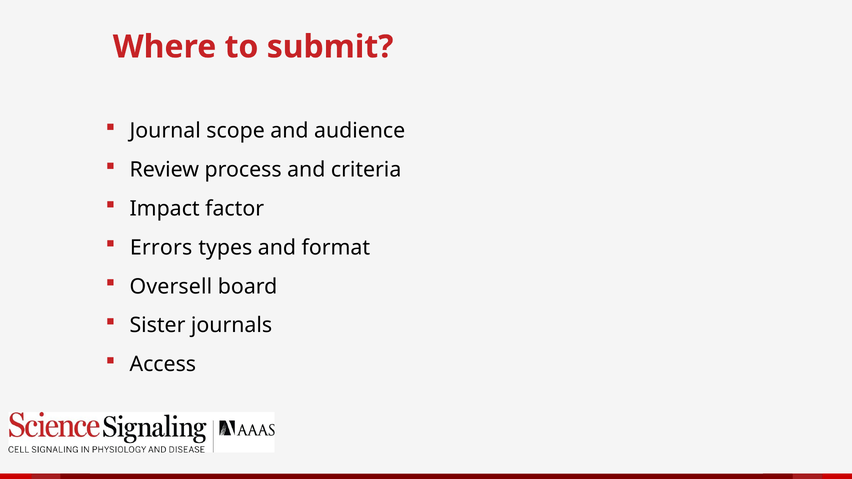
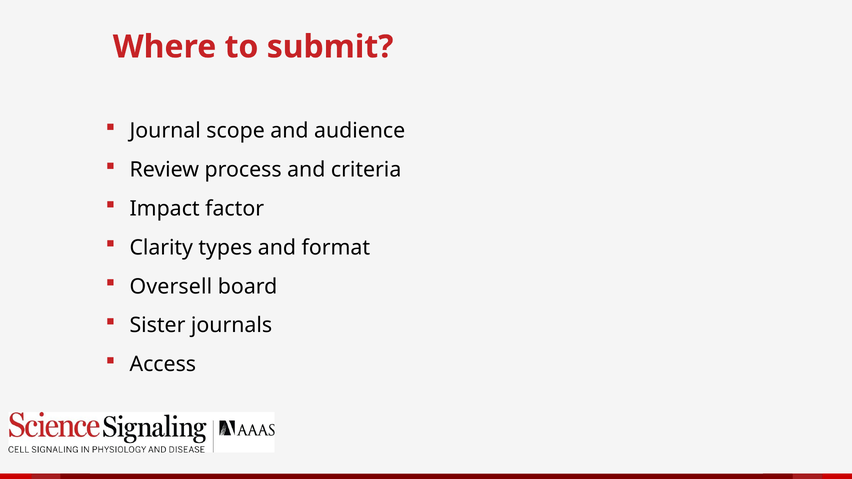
Errors: Errors -> Clarity (161, 248)
